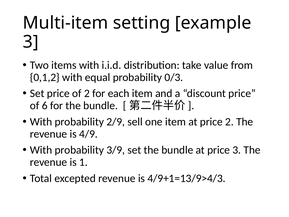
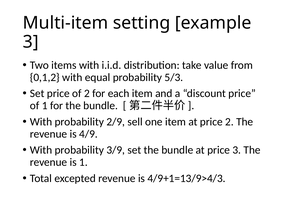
0/3: 0/3 -> 5/3 (174, 77)
of 6: 6 -> 1 (45, 105)
